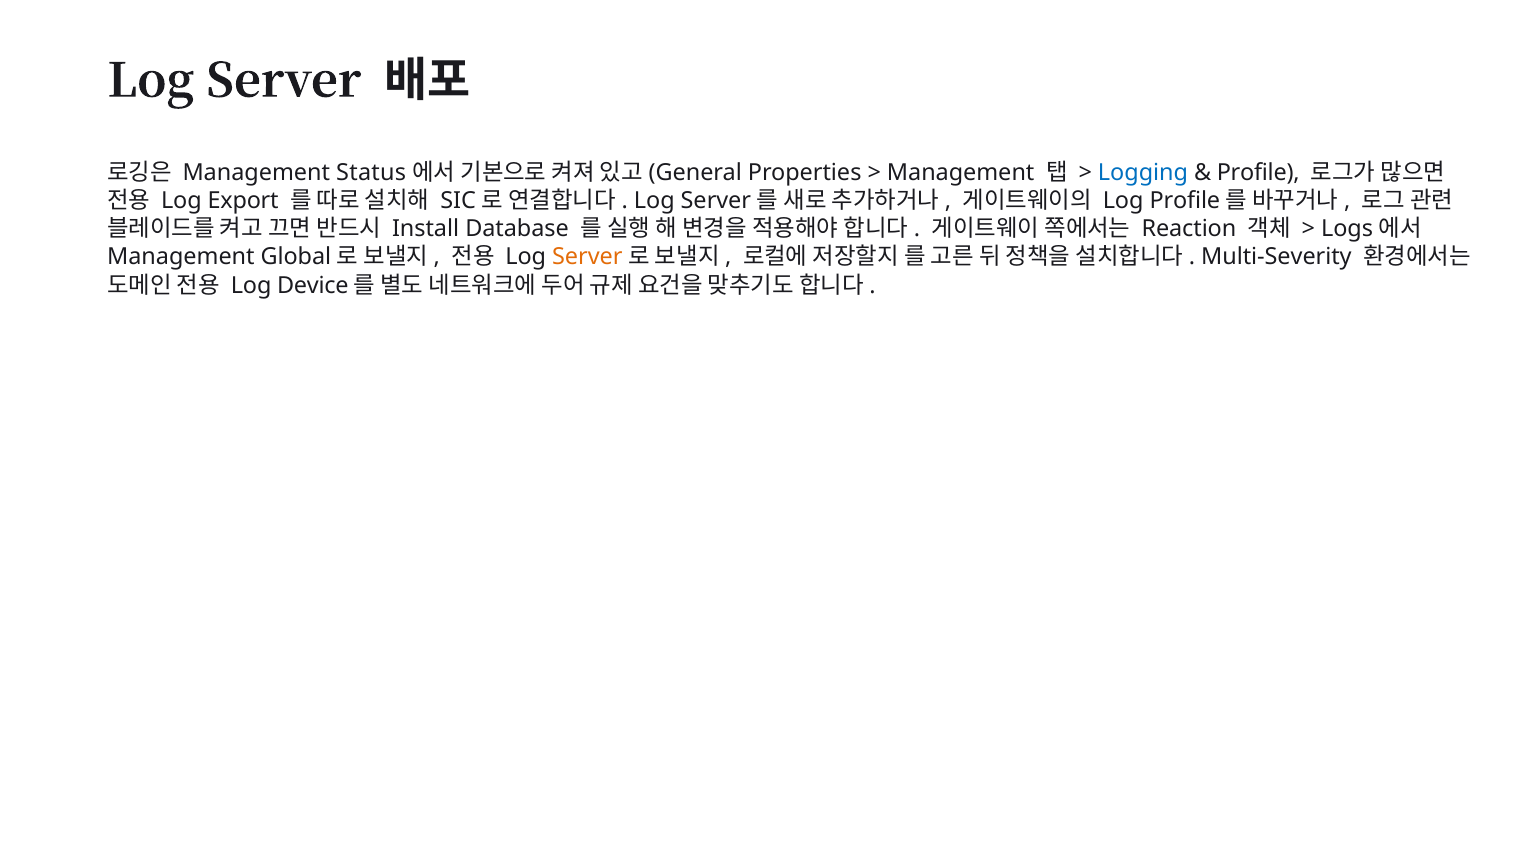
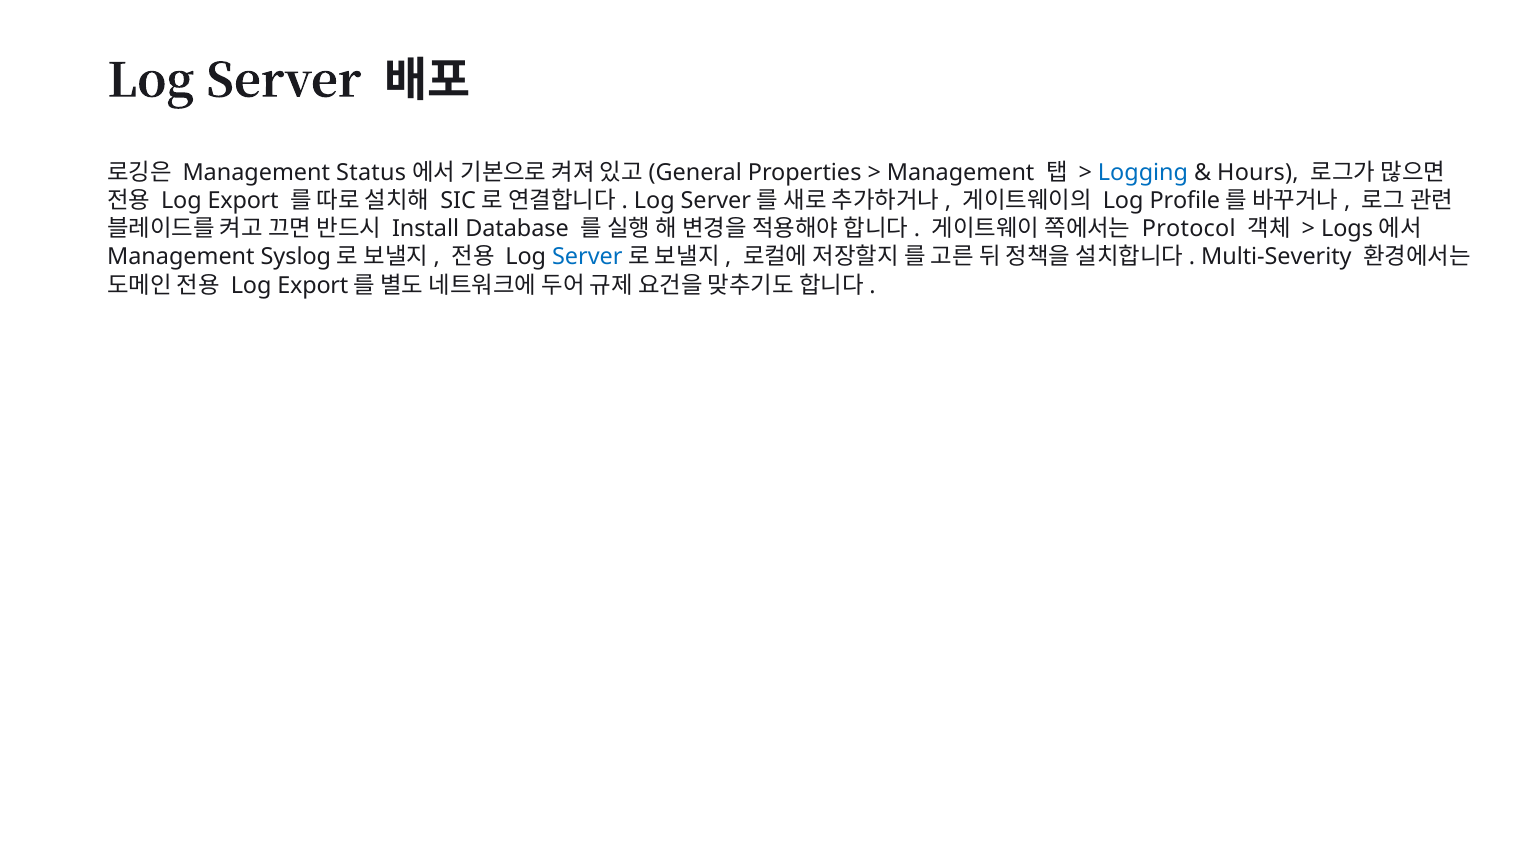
Profile: Profile -> Hours (1258, 173)
Reaction: Reaction -> Protocol (1189, 229)
Global: Global -> Syslog (296, 257)
Server colour: orange -> blue (587, 257)
Device: Device -> Export (313, 285)
